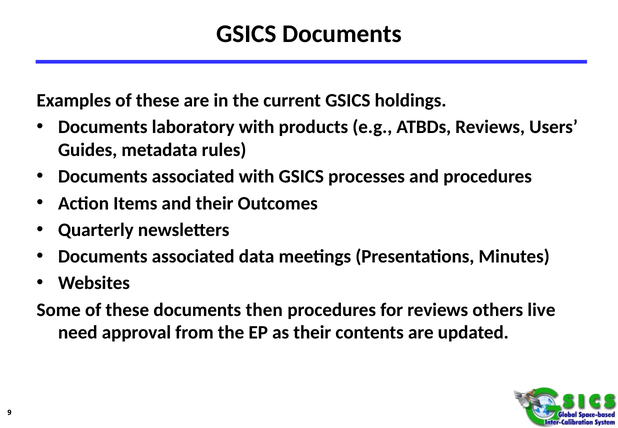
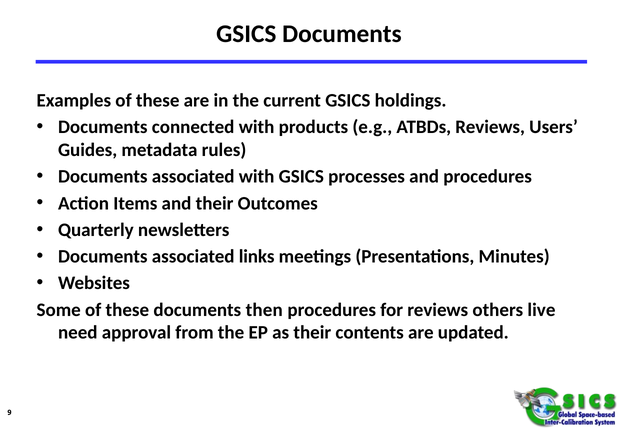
laboratory: laboratory -> connected (193, 127)
data: data -> links (257, 256)
